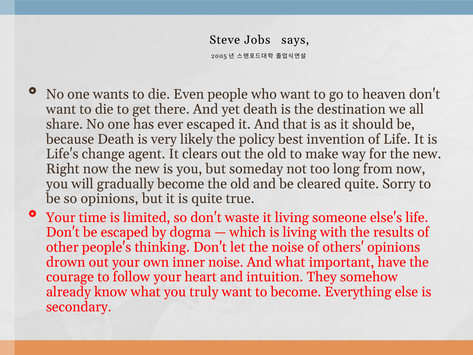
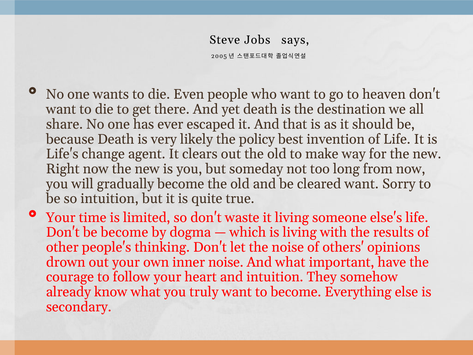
cleared quite: quite -> want (362, 184)
so opinions: opinions -> intuition (110, 199)
be escaped: escaped -> become (124, 232)
